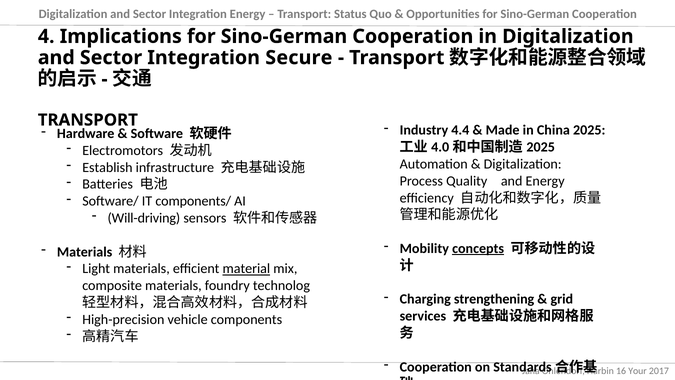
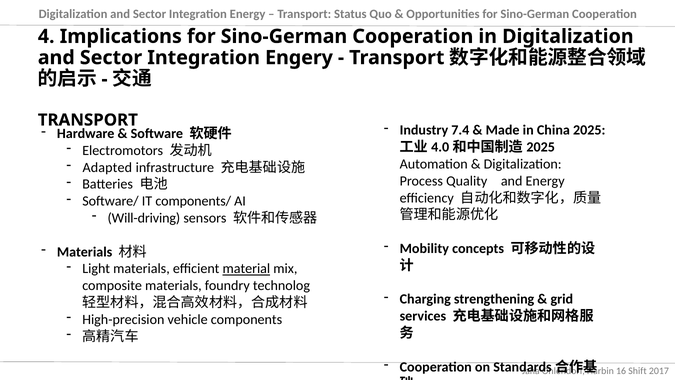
Secure: Secure -> Engery (299, 58)
4.4: 4.4 -> 7.4 (460, 130)
Establish: Establish -> Adapted (107, 167)
concepts underline: present -> none (478, 248)
Your: Your -> Shift (637, 370)
